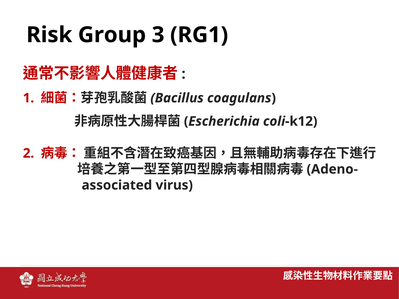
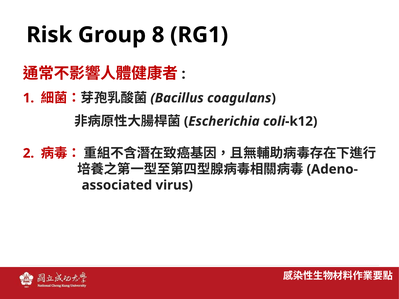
3: 3 -> 8 (158, 35)
